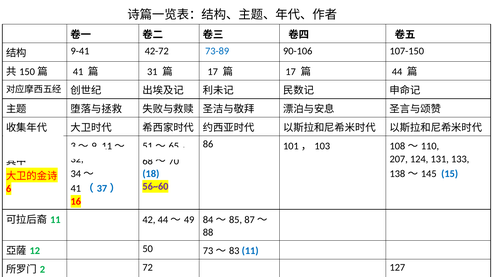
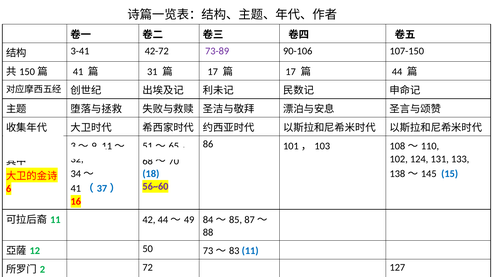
9-41: 9-41 -> 3-41 (80, 51)
73-89 colour: blue -> purple (217, 51)
207: 207 -> 102 (399, 159)
